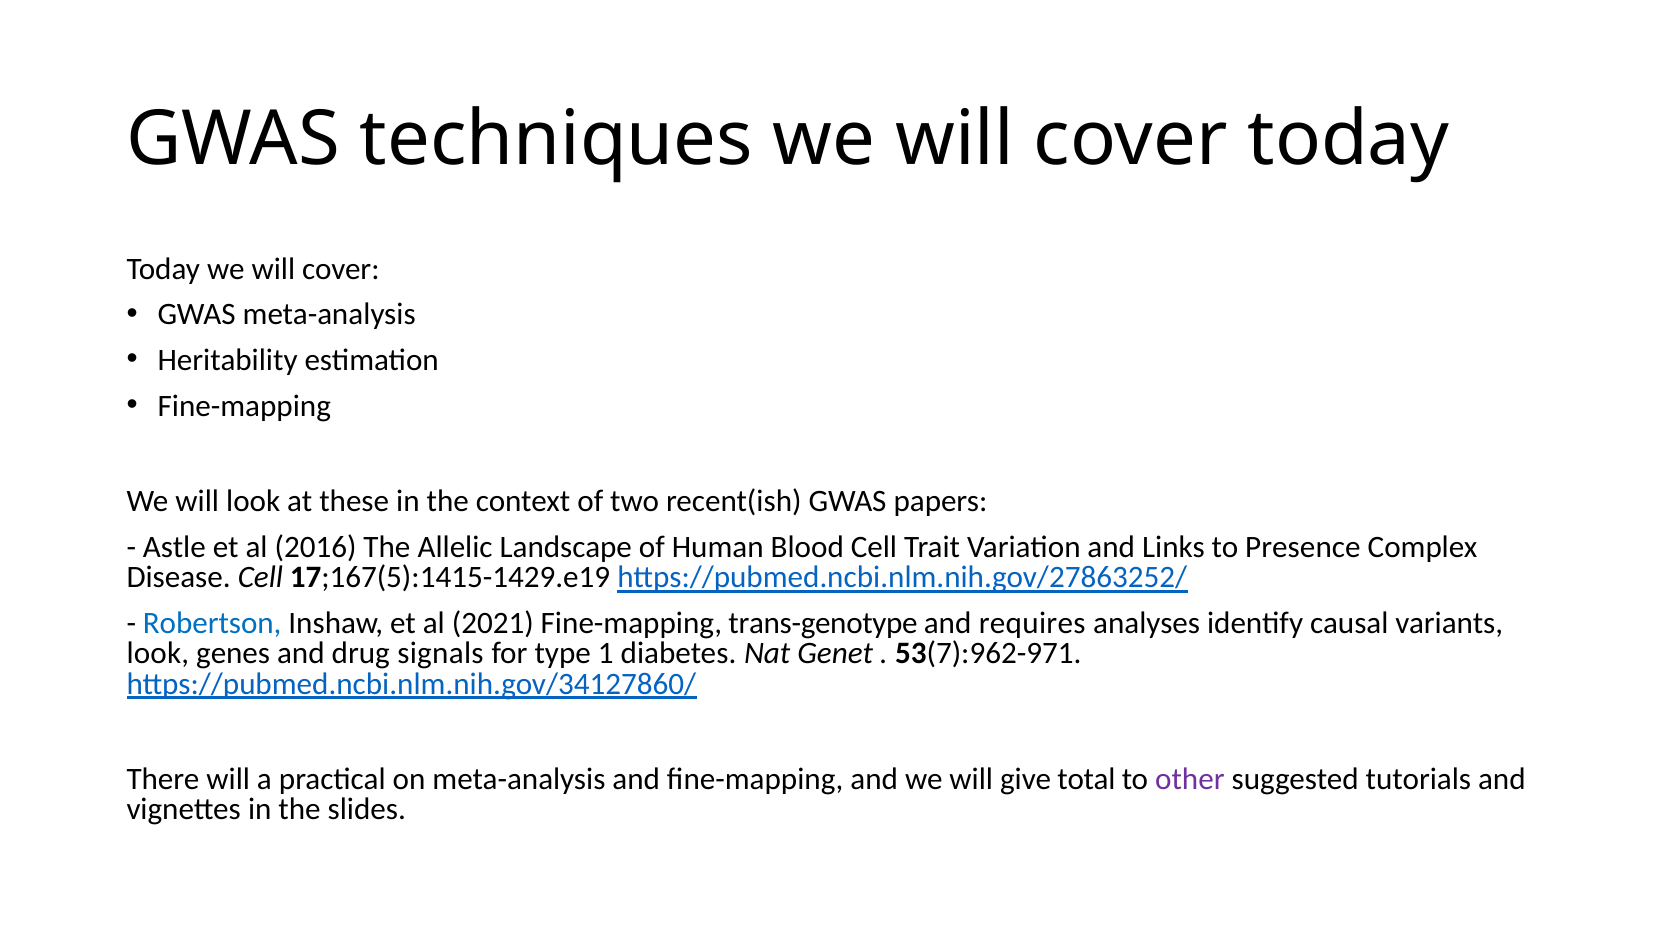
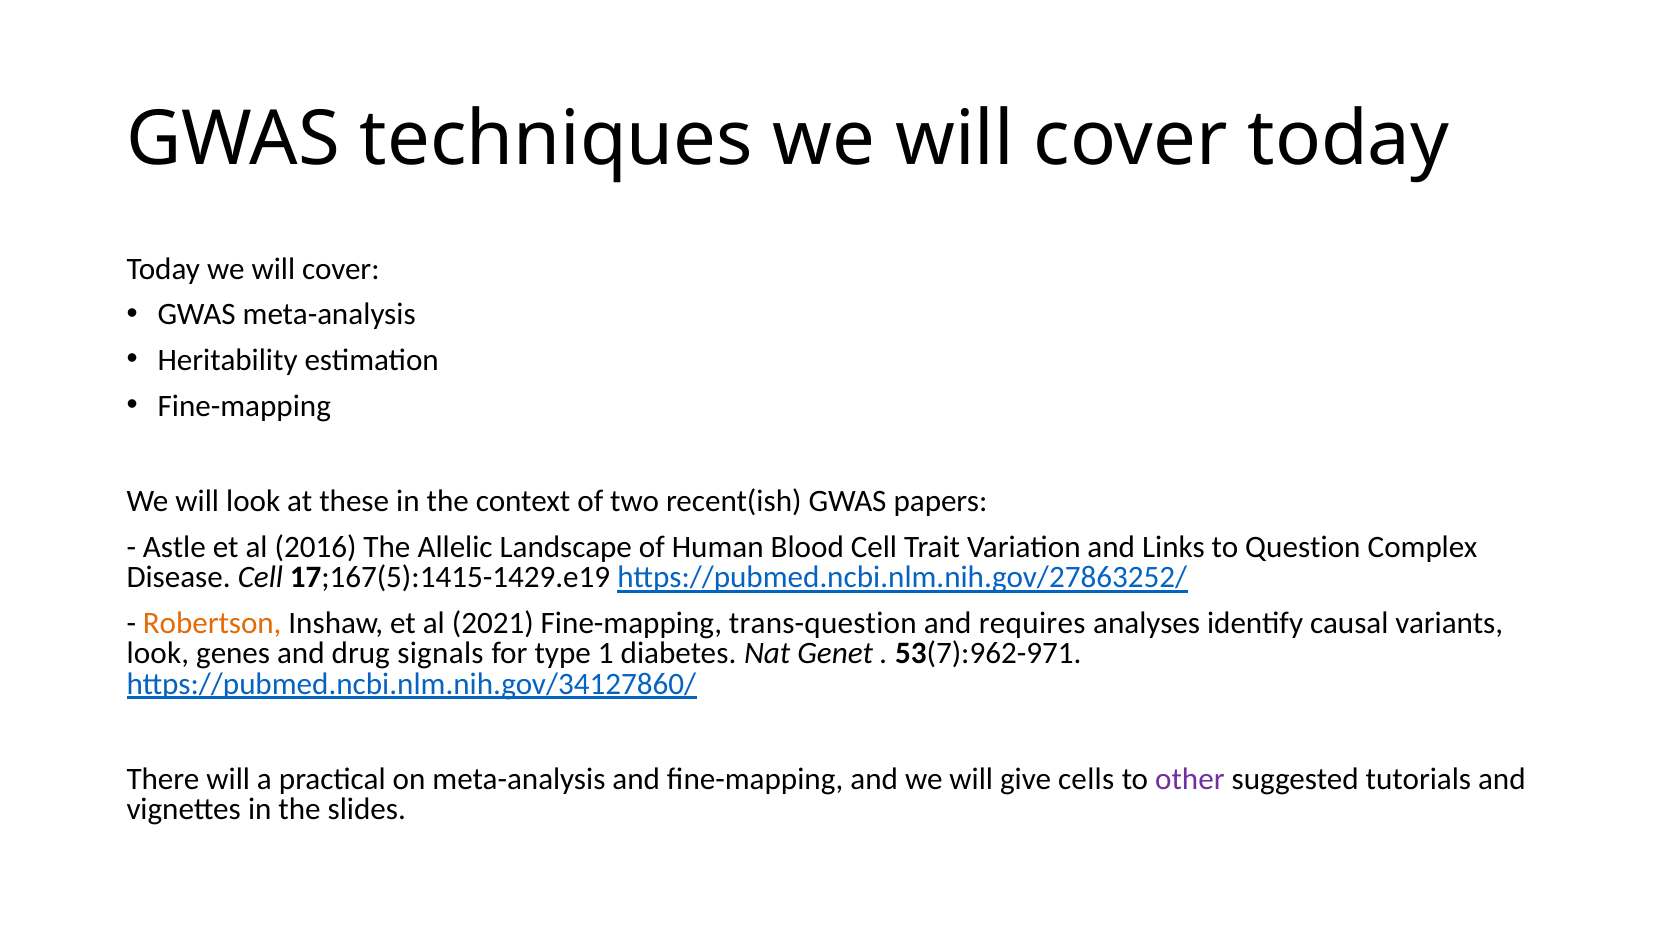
Presence: Presence -> Question (1303, 547)
Robertson colour: blue -> orange (212, 623)
trans-genotype: trans-genotype -> trans-question (823, 623)
total: total -> cells (1086, 779)
